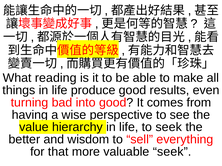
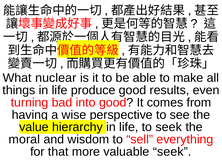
reading: reading -> nuclear (56, 78)
better: better -> moral (24, 140)
